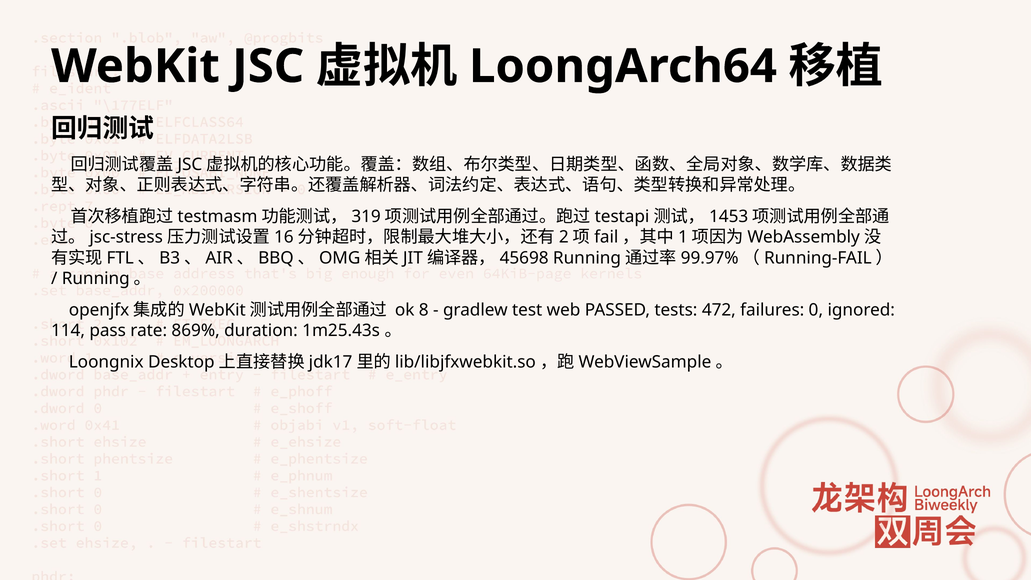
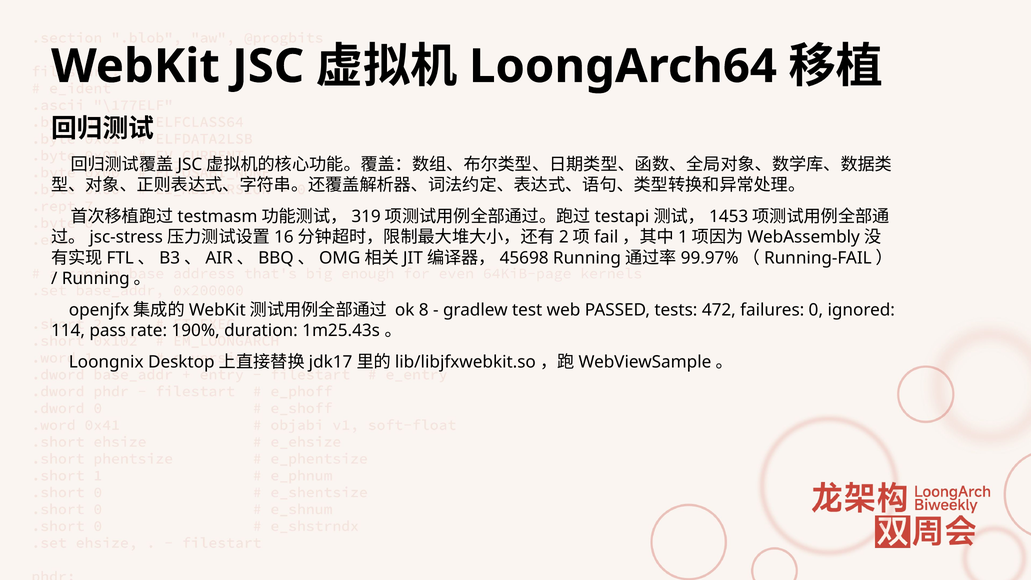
869%: 869% -> 190% (196, 330)
